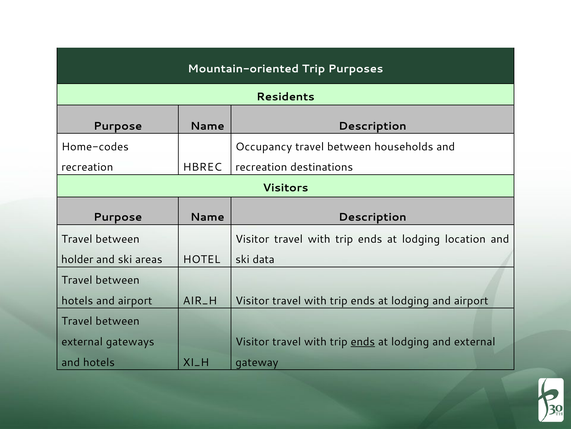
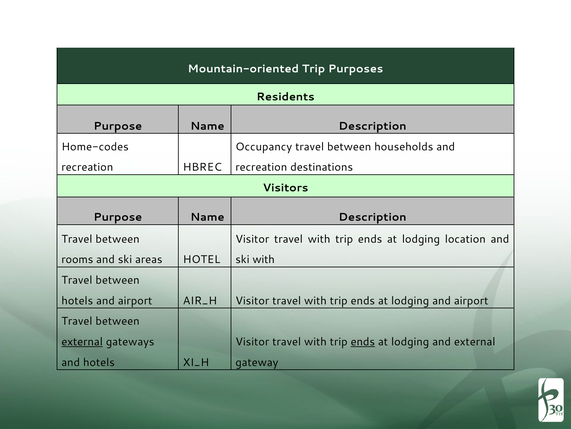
holder: holder -> rooms (77, 259)
ski data: data -> with (264, 259)
external underline: none -> present (82, 341)
